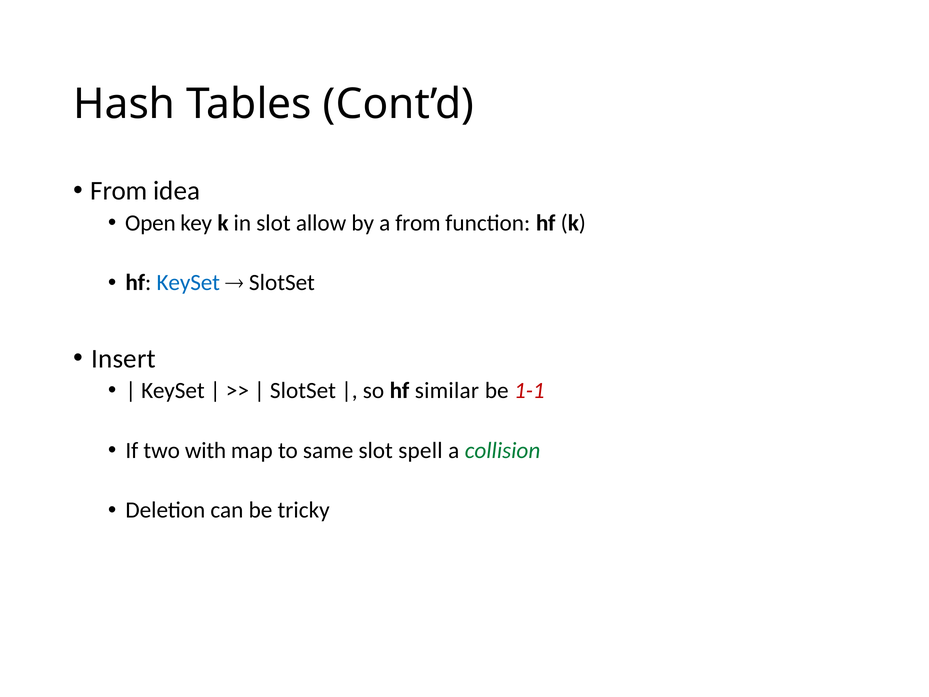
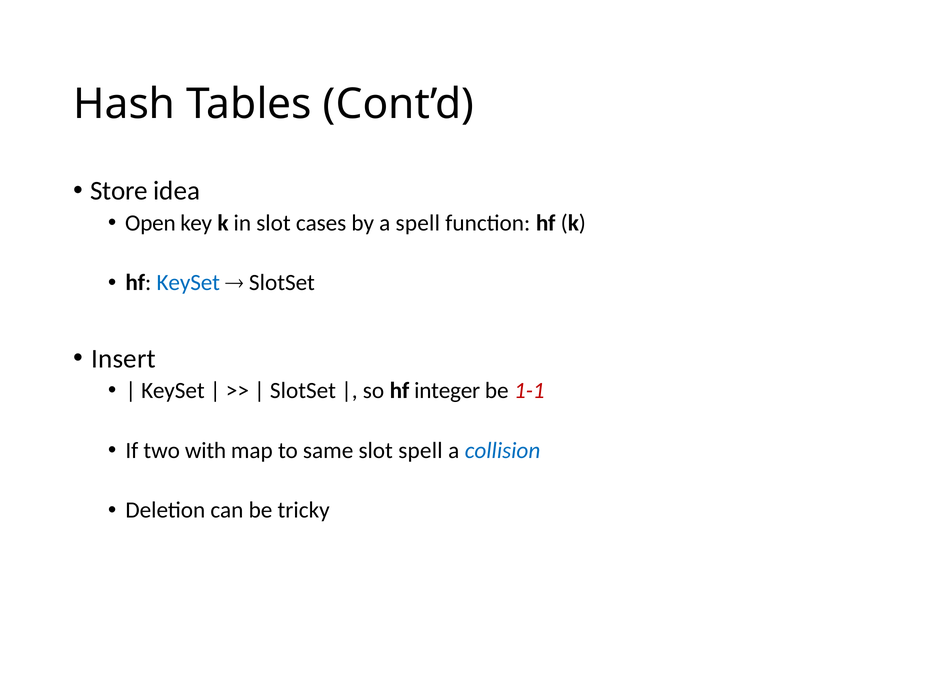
From: From -> Store (119, 191)
allow: allow -> cases (321, 223)
a from: from -> spell (418, 223)
similar: similar -> integer (447, 391)
collision colour: green -> blue (503, 450)
